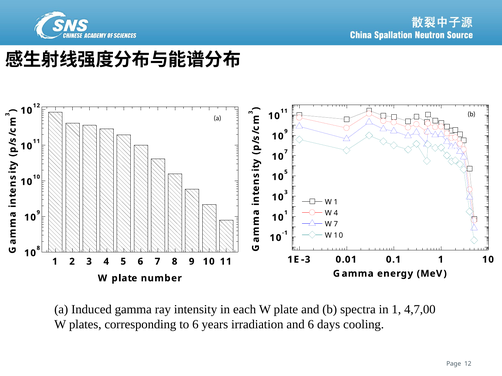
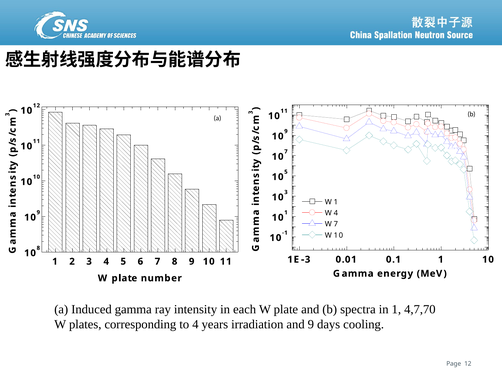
4,7,00: 4,7,00 -> 4,7,70 (420, 310)
to 6: 6 -> 4 (195, 325)
and 6: 6 -> 9 (311, 325)
